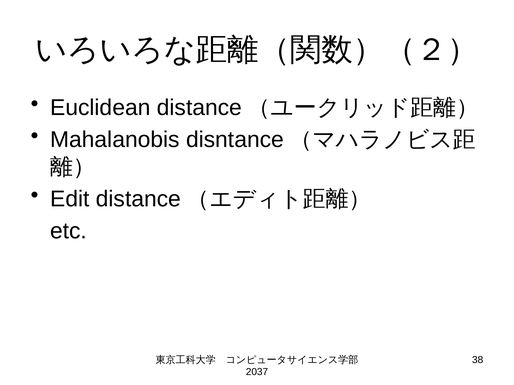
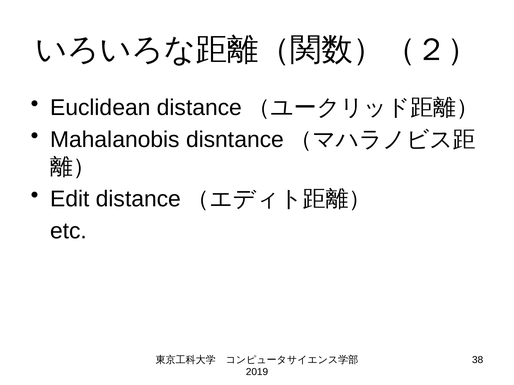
2037: 2037 -> 2019 (257, 372)
